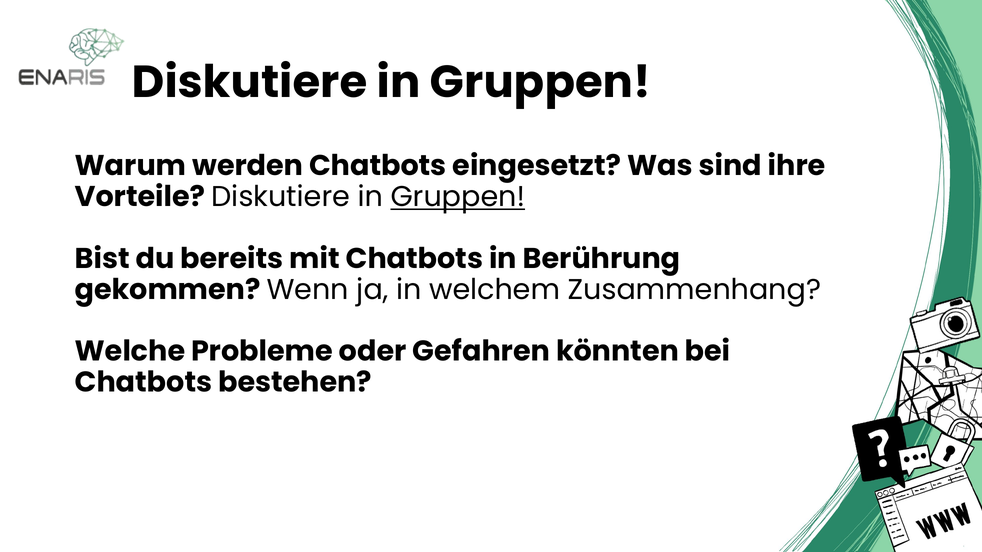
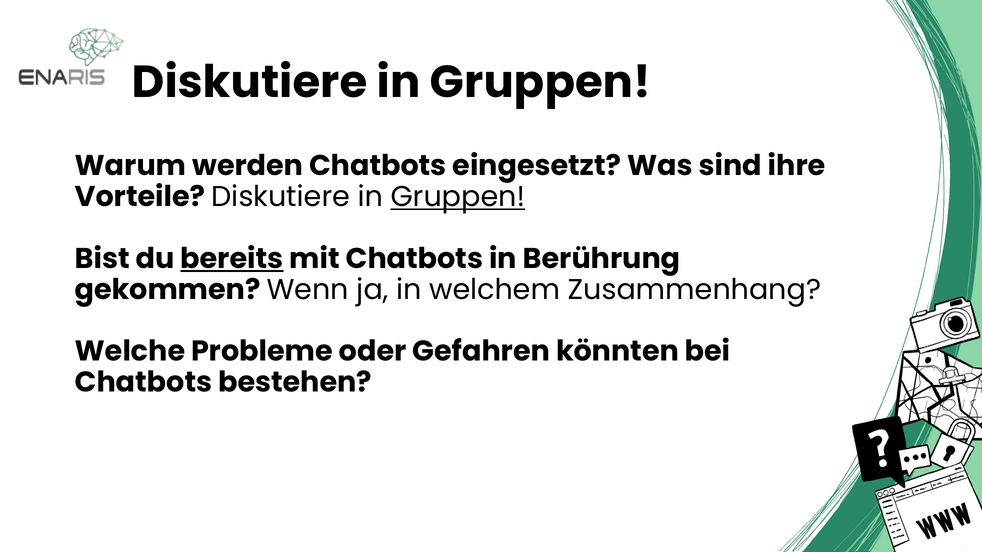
bereits underline: none -> present (232, 259)
